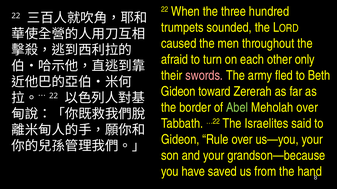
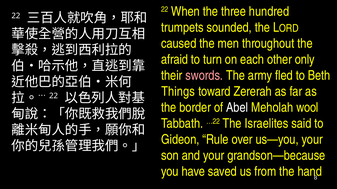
Gideon: Gideon -> Things (178, 92)
Abel colour: light green -> white (237, 108)
Meholah over: over -> wool (307, 108)
